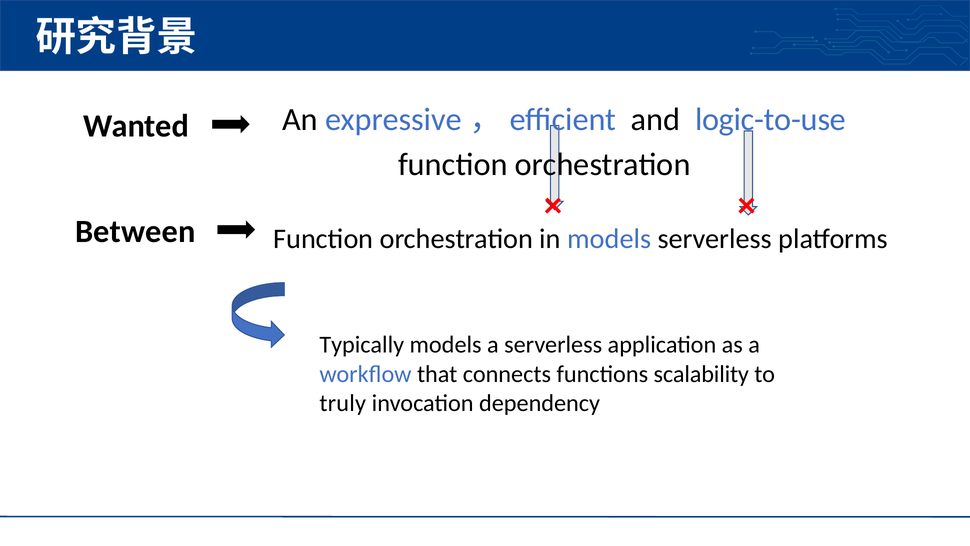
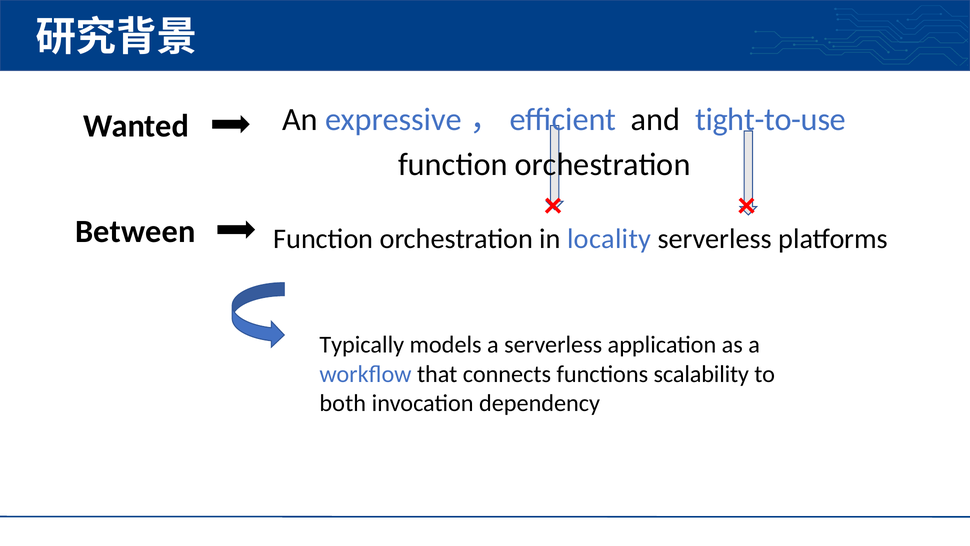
logic-to-use: logic-to-use -> tight-to-use (771, 119)
in models: models -> locality (609, 239)
truly: truly -> both (343, 403)
